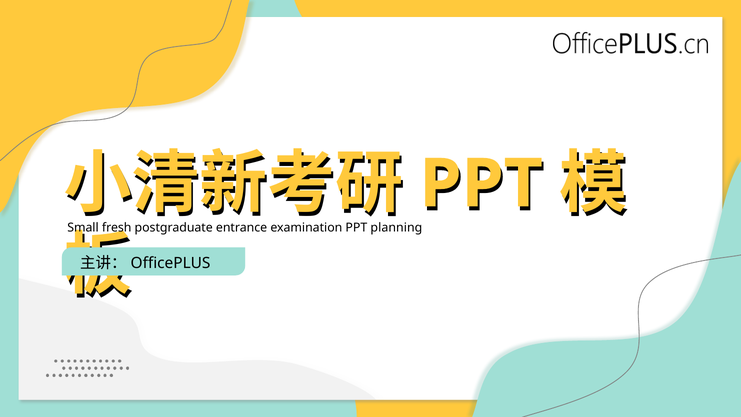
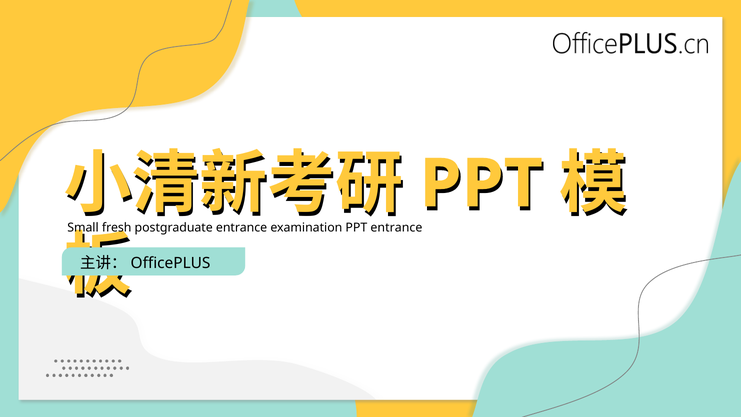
planning: planning -> entrance (396, 228)
